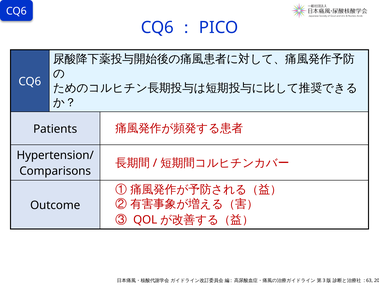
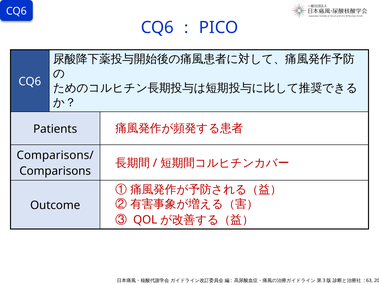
Hypertension/: Hypertension/ -> Comparisons/ (55, 155)
